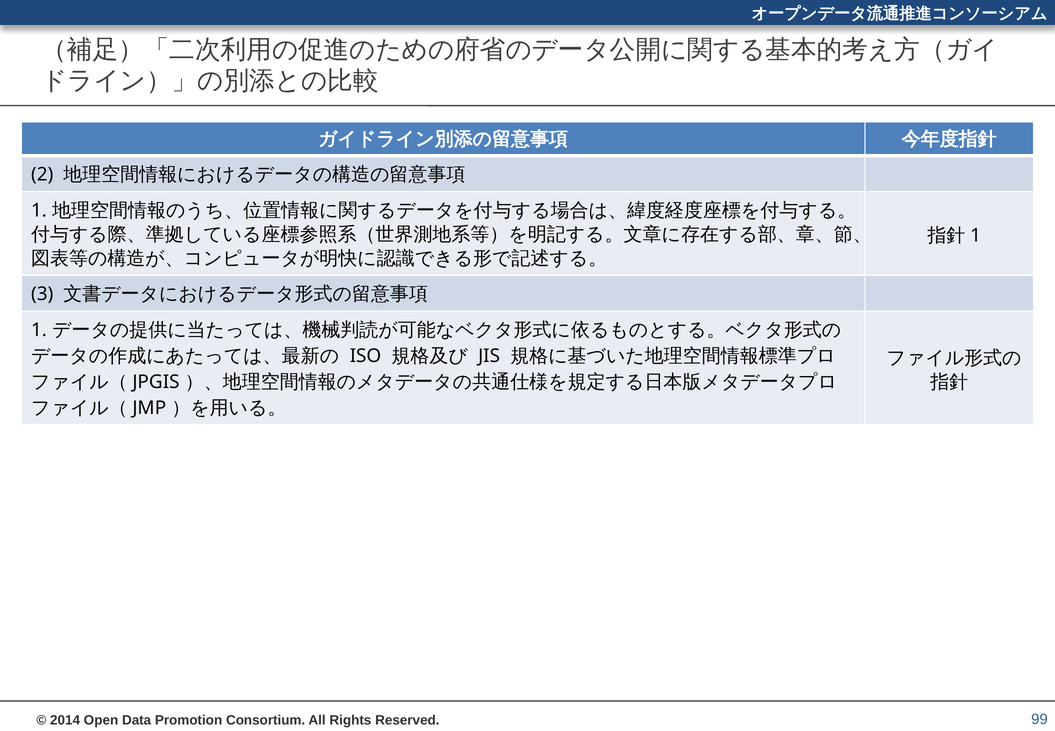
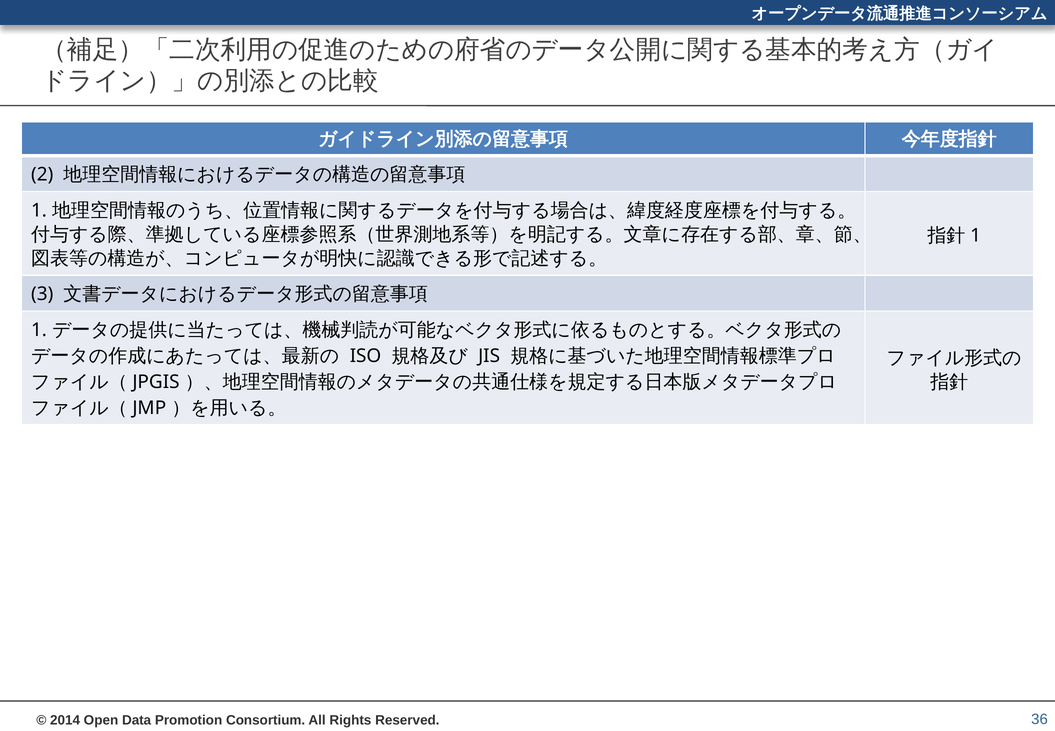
99: 99 -> 36 (1040, 719)
